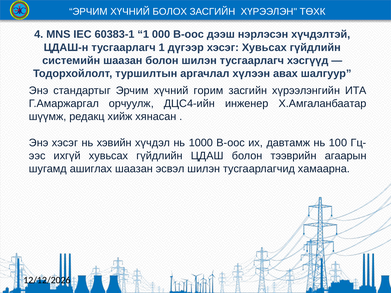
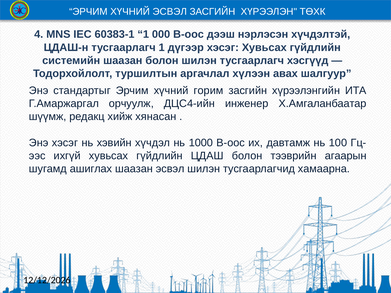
ХҮЧНИЙ БОЛОХ: БОЛОХ -> ЭСВЭЛ (170, 12)
